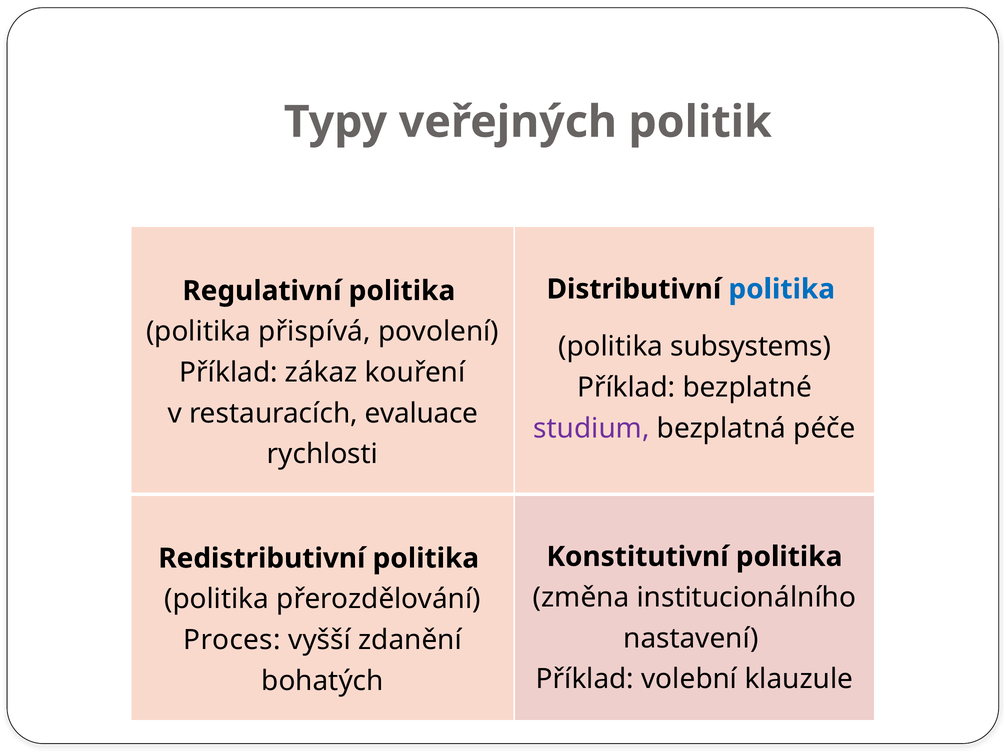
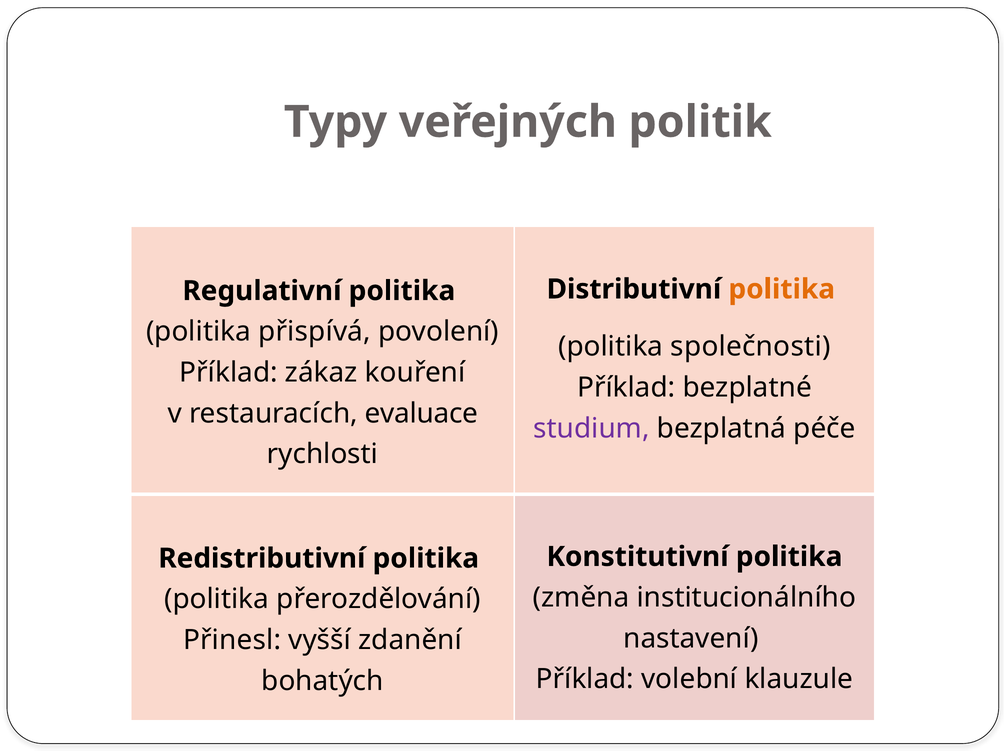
politika colour: blue -> orange (782, 289)
subsystems: subsystems -> společnosti (750, 347)
Proces: Proces -> Přinesl (232, 641)
